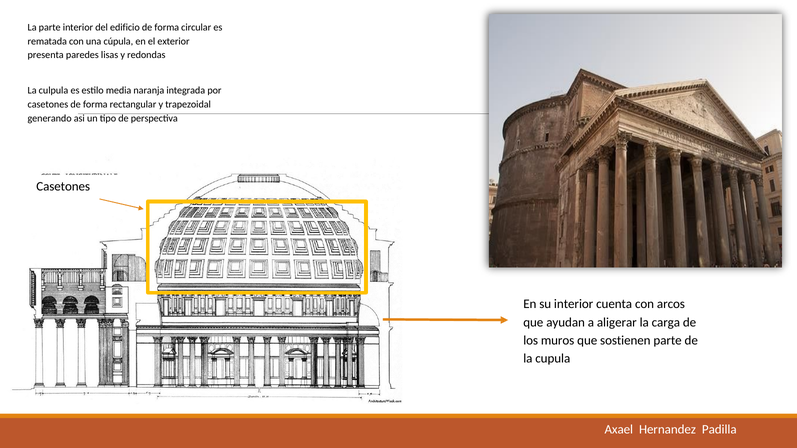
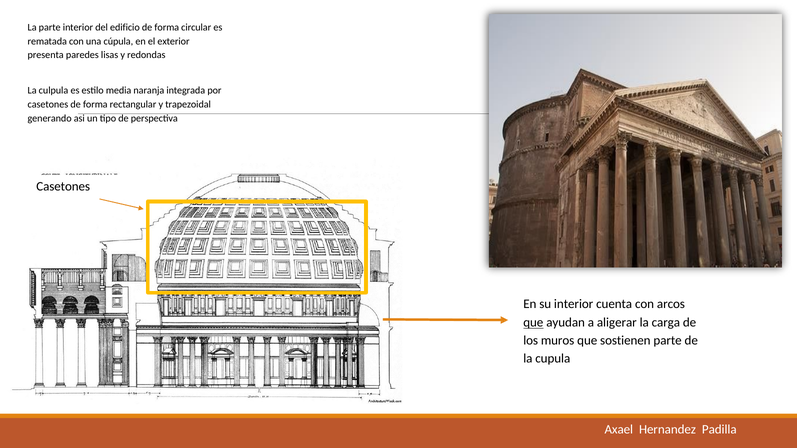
que underline: none -> present (533, 323)
